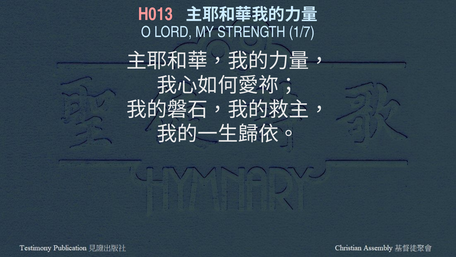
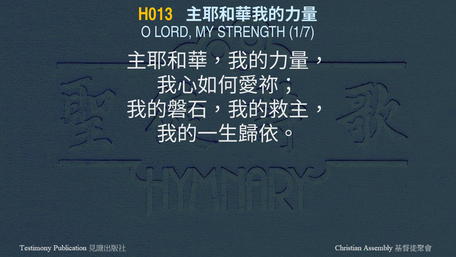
H013 colour: pink -> yellow (156, 14)
